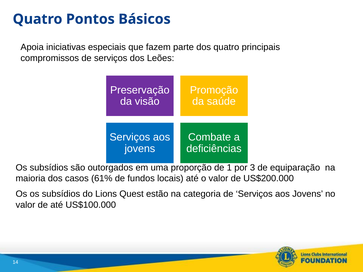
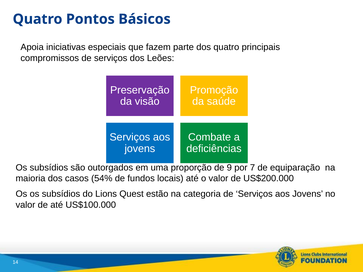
1: 1 -> 9 (229, 168)
3: 3 -> 7 (253, 168)
61%: 61% -> 54% (102, 179)
